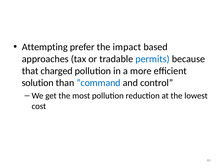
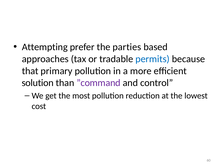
impact: impact -> parties (127, 47)
charged: charged -> primary (57, 71)
”command colour: blue -> purple (99, 83)
